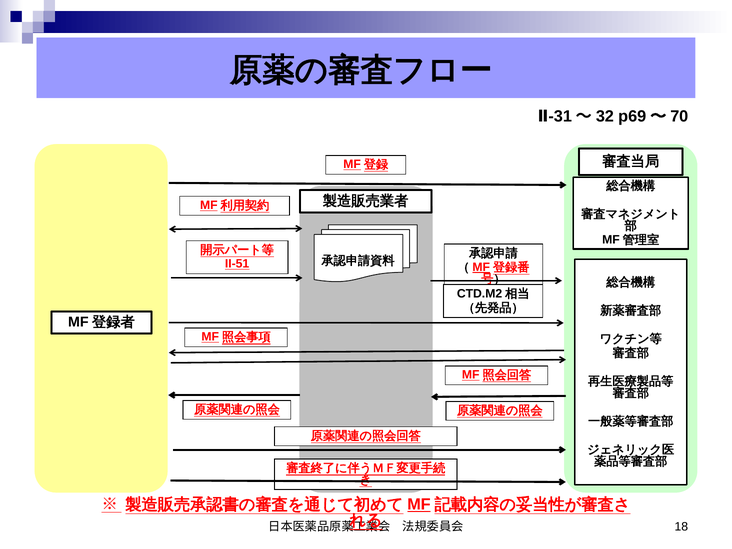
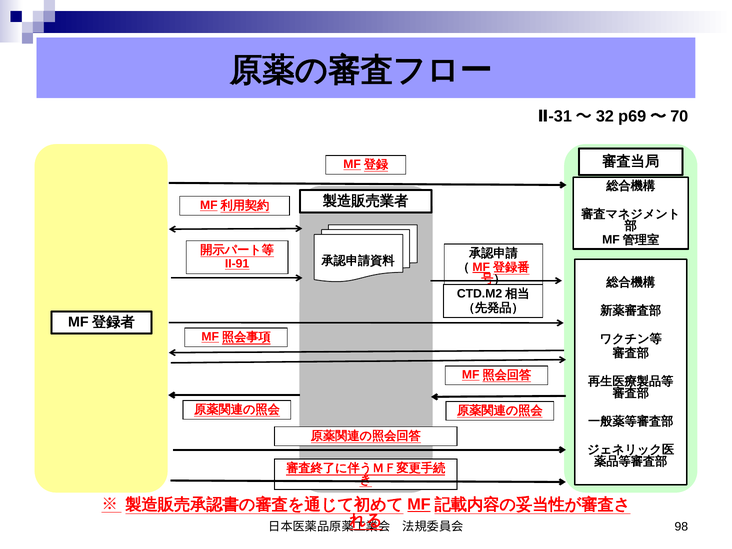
II-51: II-51 -> II-91 (237, 264)
18: 18 -> 98 (681, 527)
